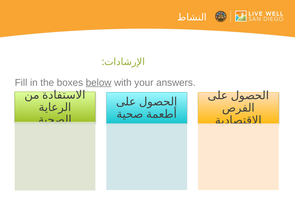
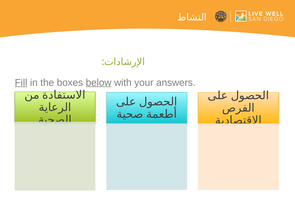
Fill underline: none -> present (21, 83)
